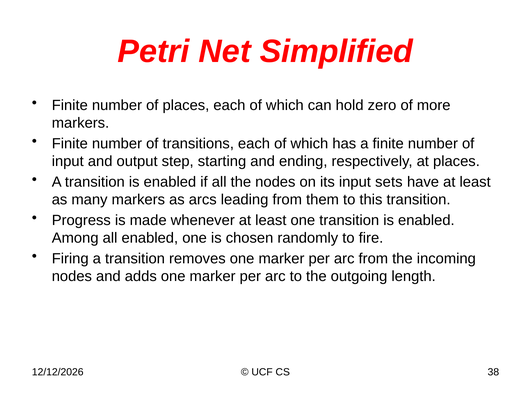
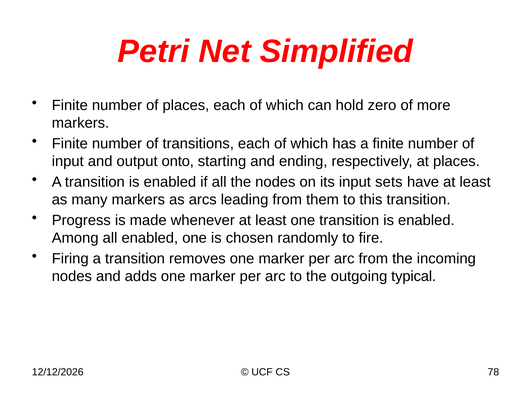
step: step -> onto (178, 162)
length: length -> typical (414, 277)
38: 38 -> 78 (493, 372)
